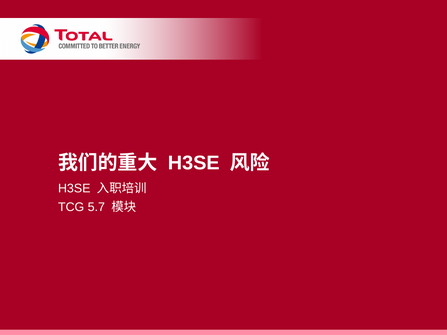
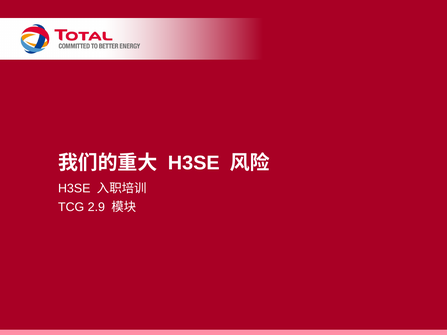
5.7: 5.7 -> 2.9 (96, 207)
